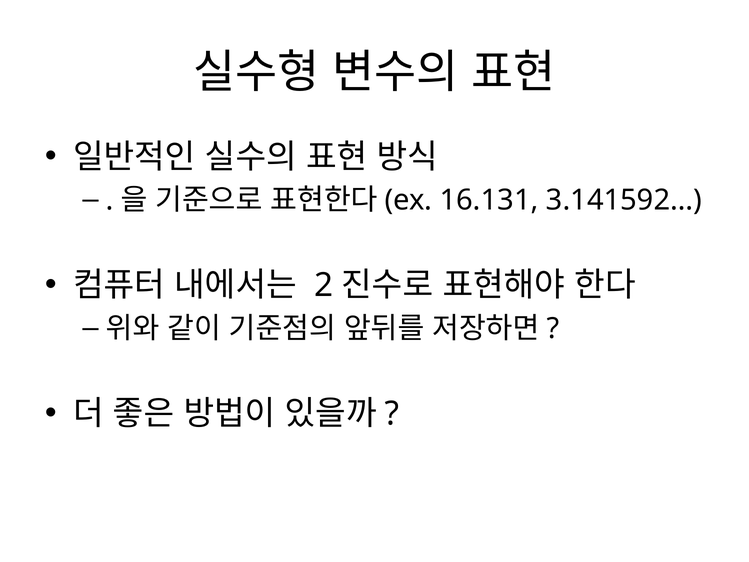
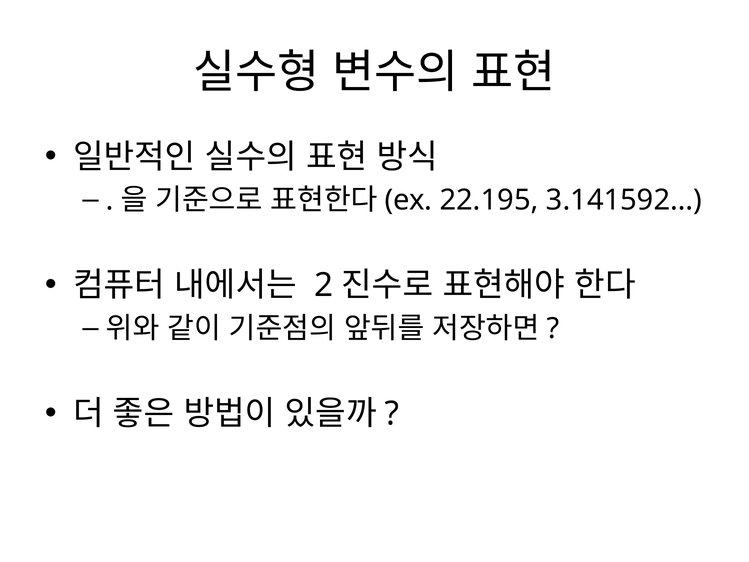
16.131: 16.131 -> 22.195 (489, 200)
